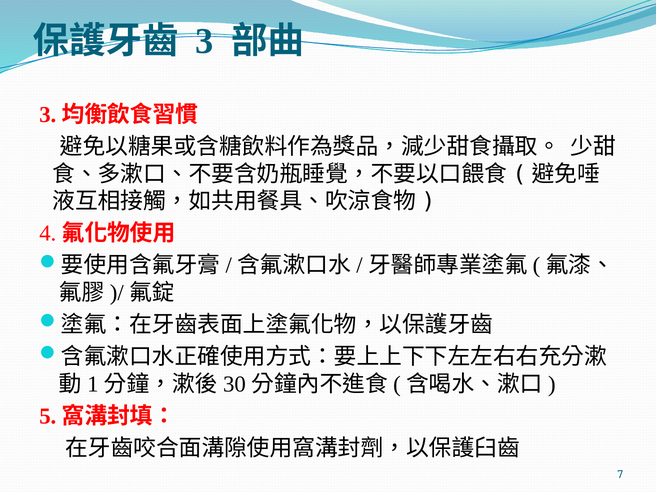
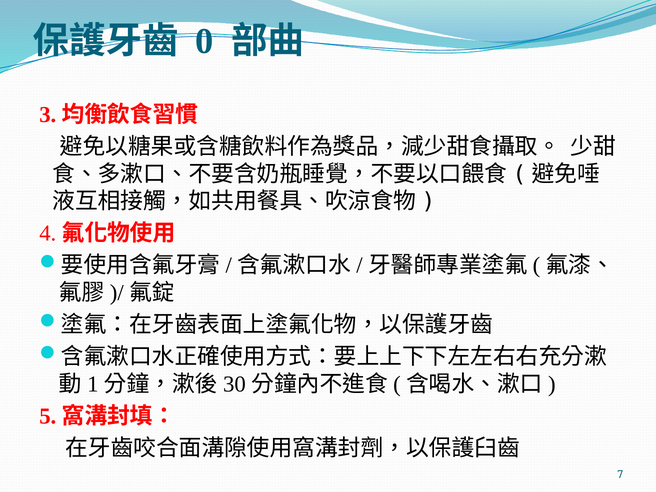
3: 3 -> 0 (204, 41)
